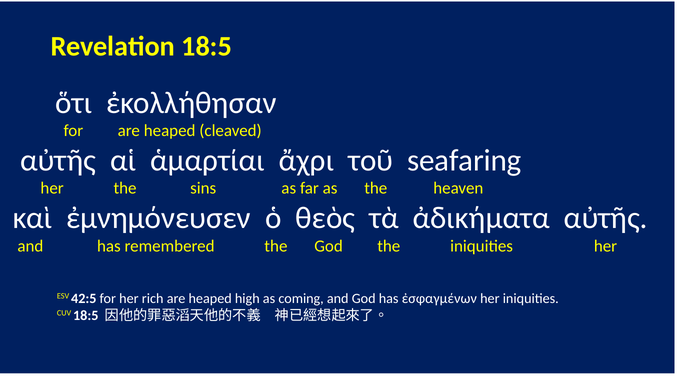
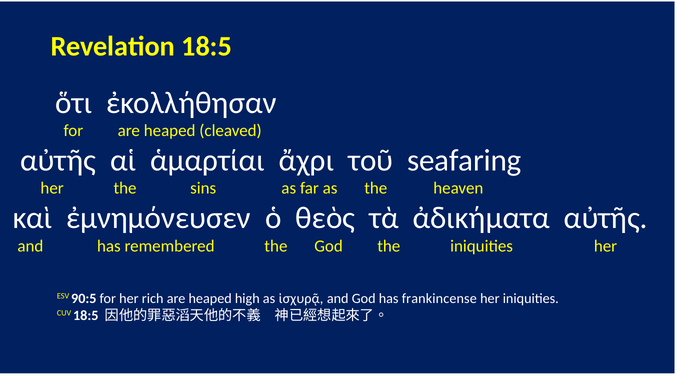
42:5: 42:5 -> 90:5 (84, 298)
coming: coming -> ἰσχυρᾷ (301, 298)
ἐσφαγμένων: ἐσφαγμένων -> frankincense (439, 298)
